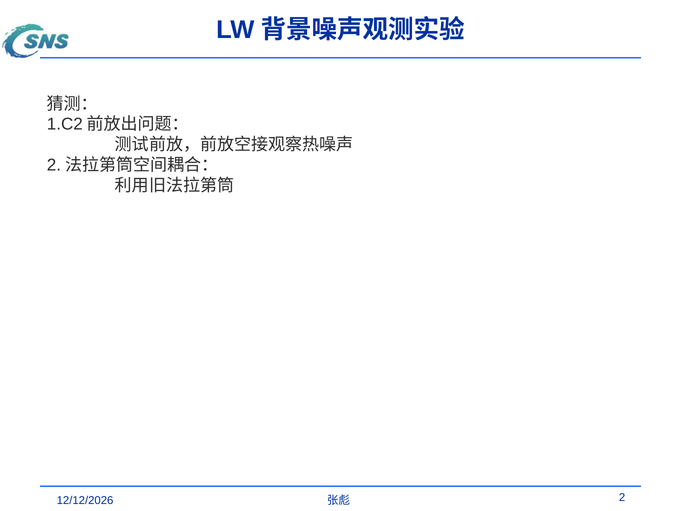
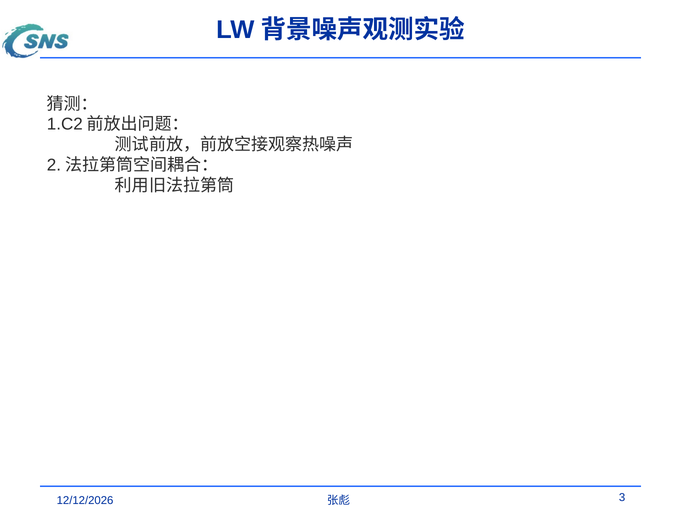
2: 2 -> 3 (622, 497)
